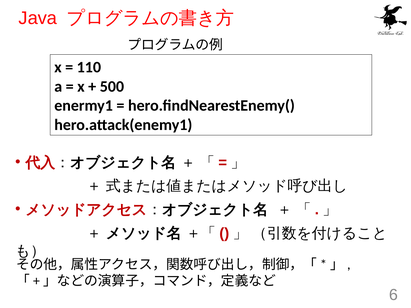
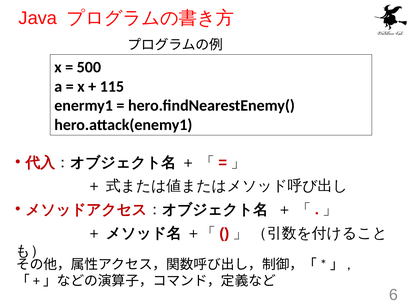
110: 110 -> 500 (89, 67)
500: 500 -> 115 (112, 86)
